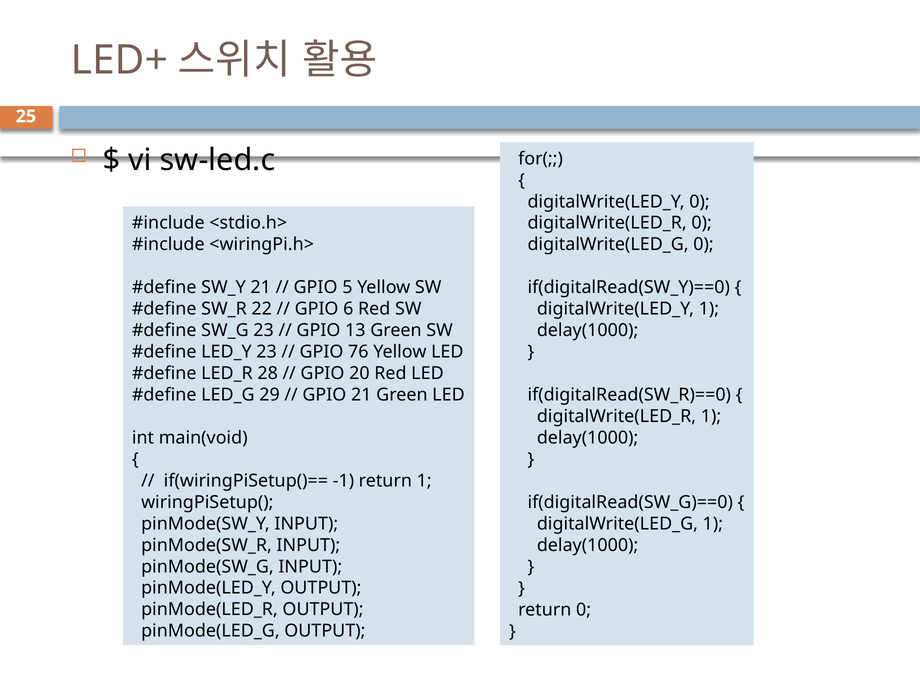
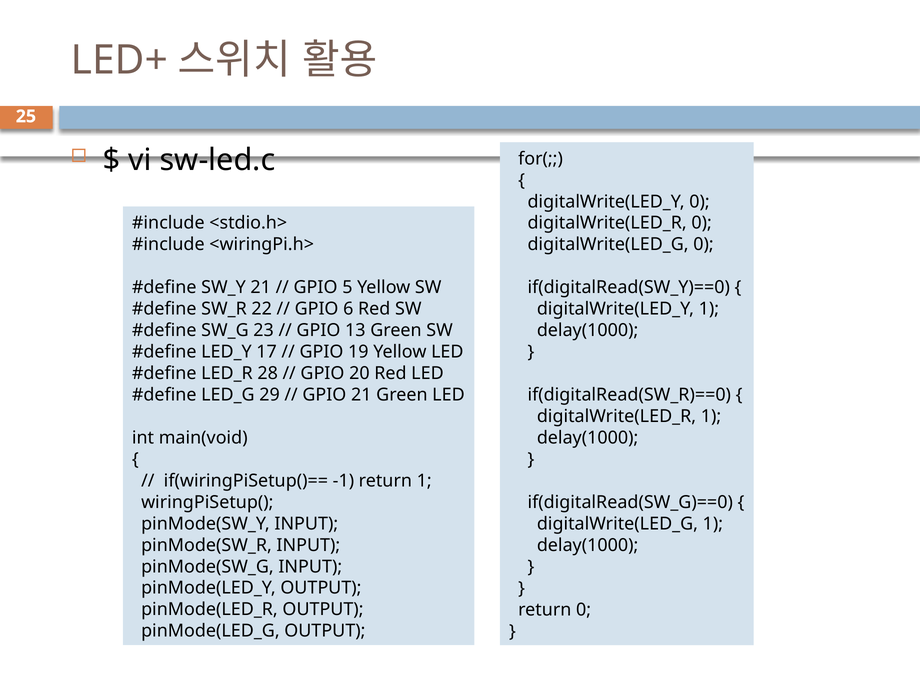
LED_Y 23: 23 -> 17 (267, 352)
76: 76 -> 19 (358, 352)
